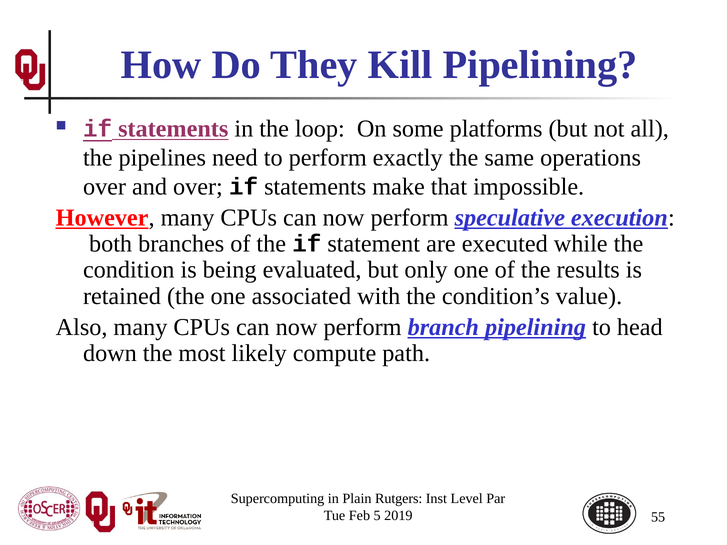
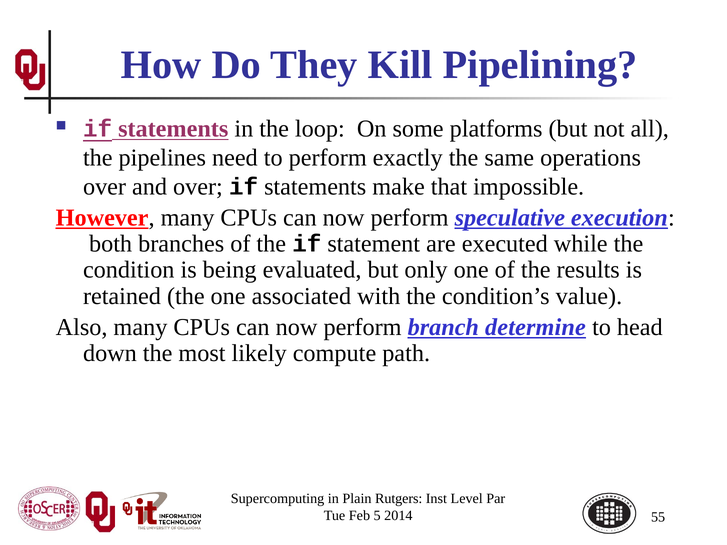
branch pipelining: pipelining -> determine (535, 327)
2019: 2019 -> 2014 (398, 516)
